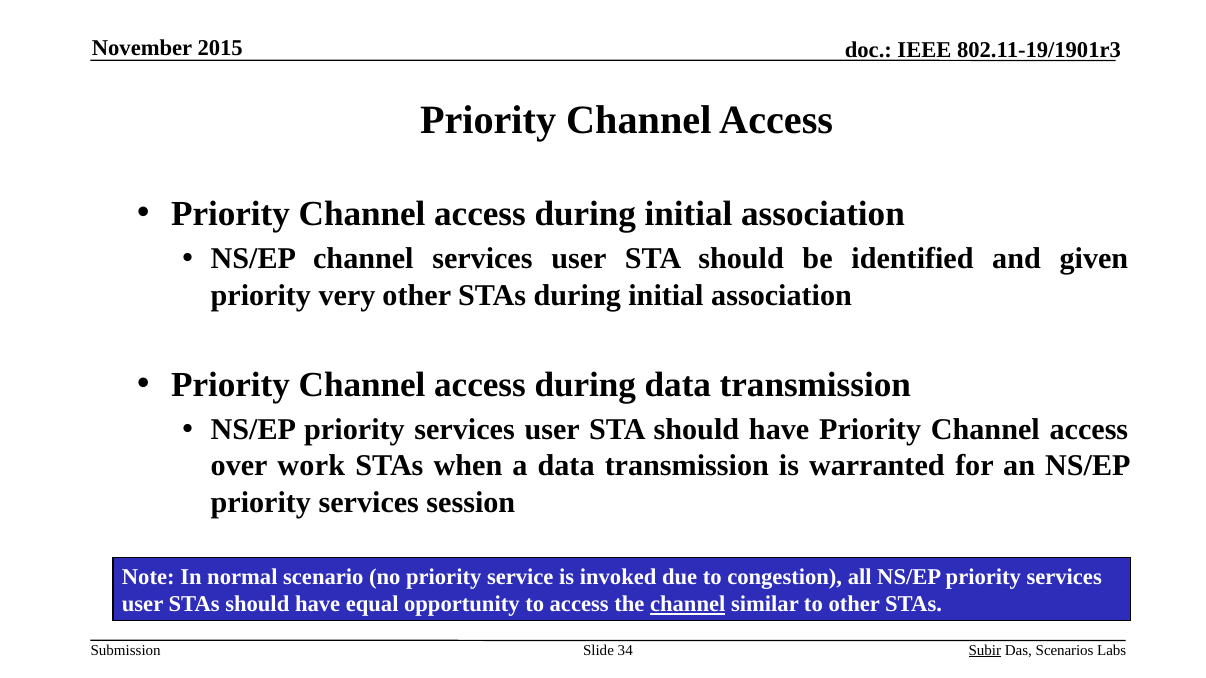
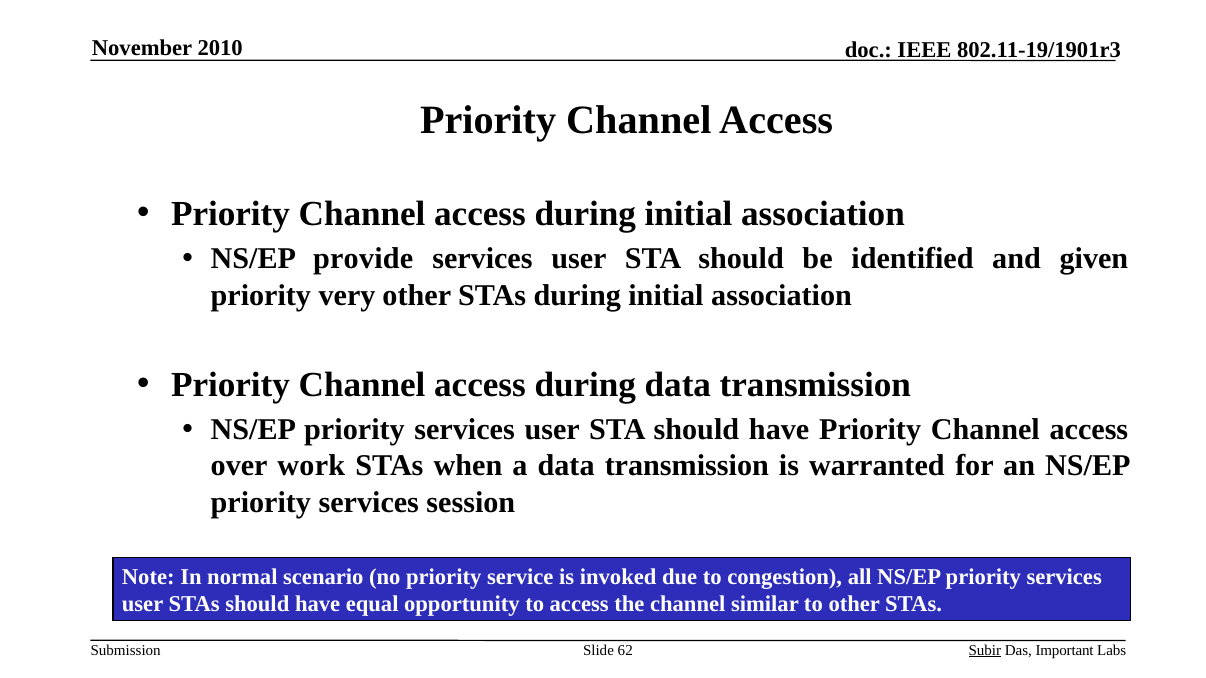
2015: 2015 -> 2010 (220, 48)
NS/EP channel: channel -> provide (363, 259)
channel underline: present -> none (688, 604)
34: 34 -> 62 (625, 651)
Scenarios: Scenarios -> Important (1065, 651)
